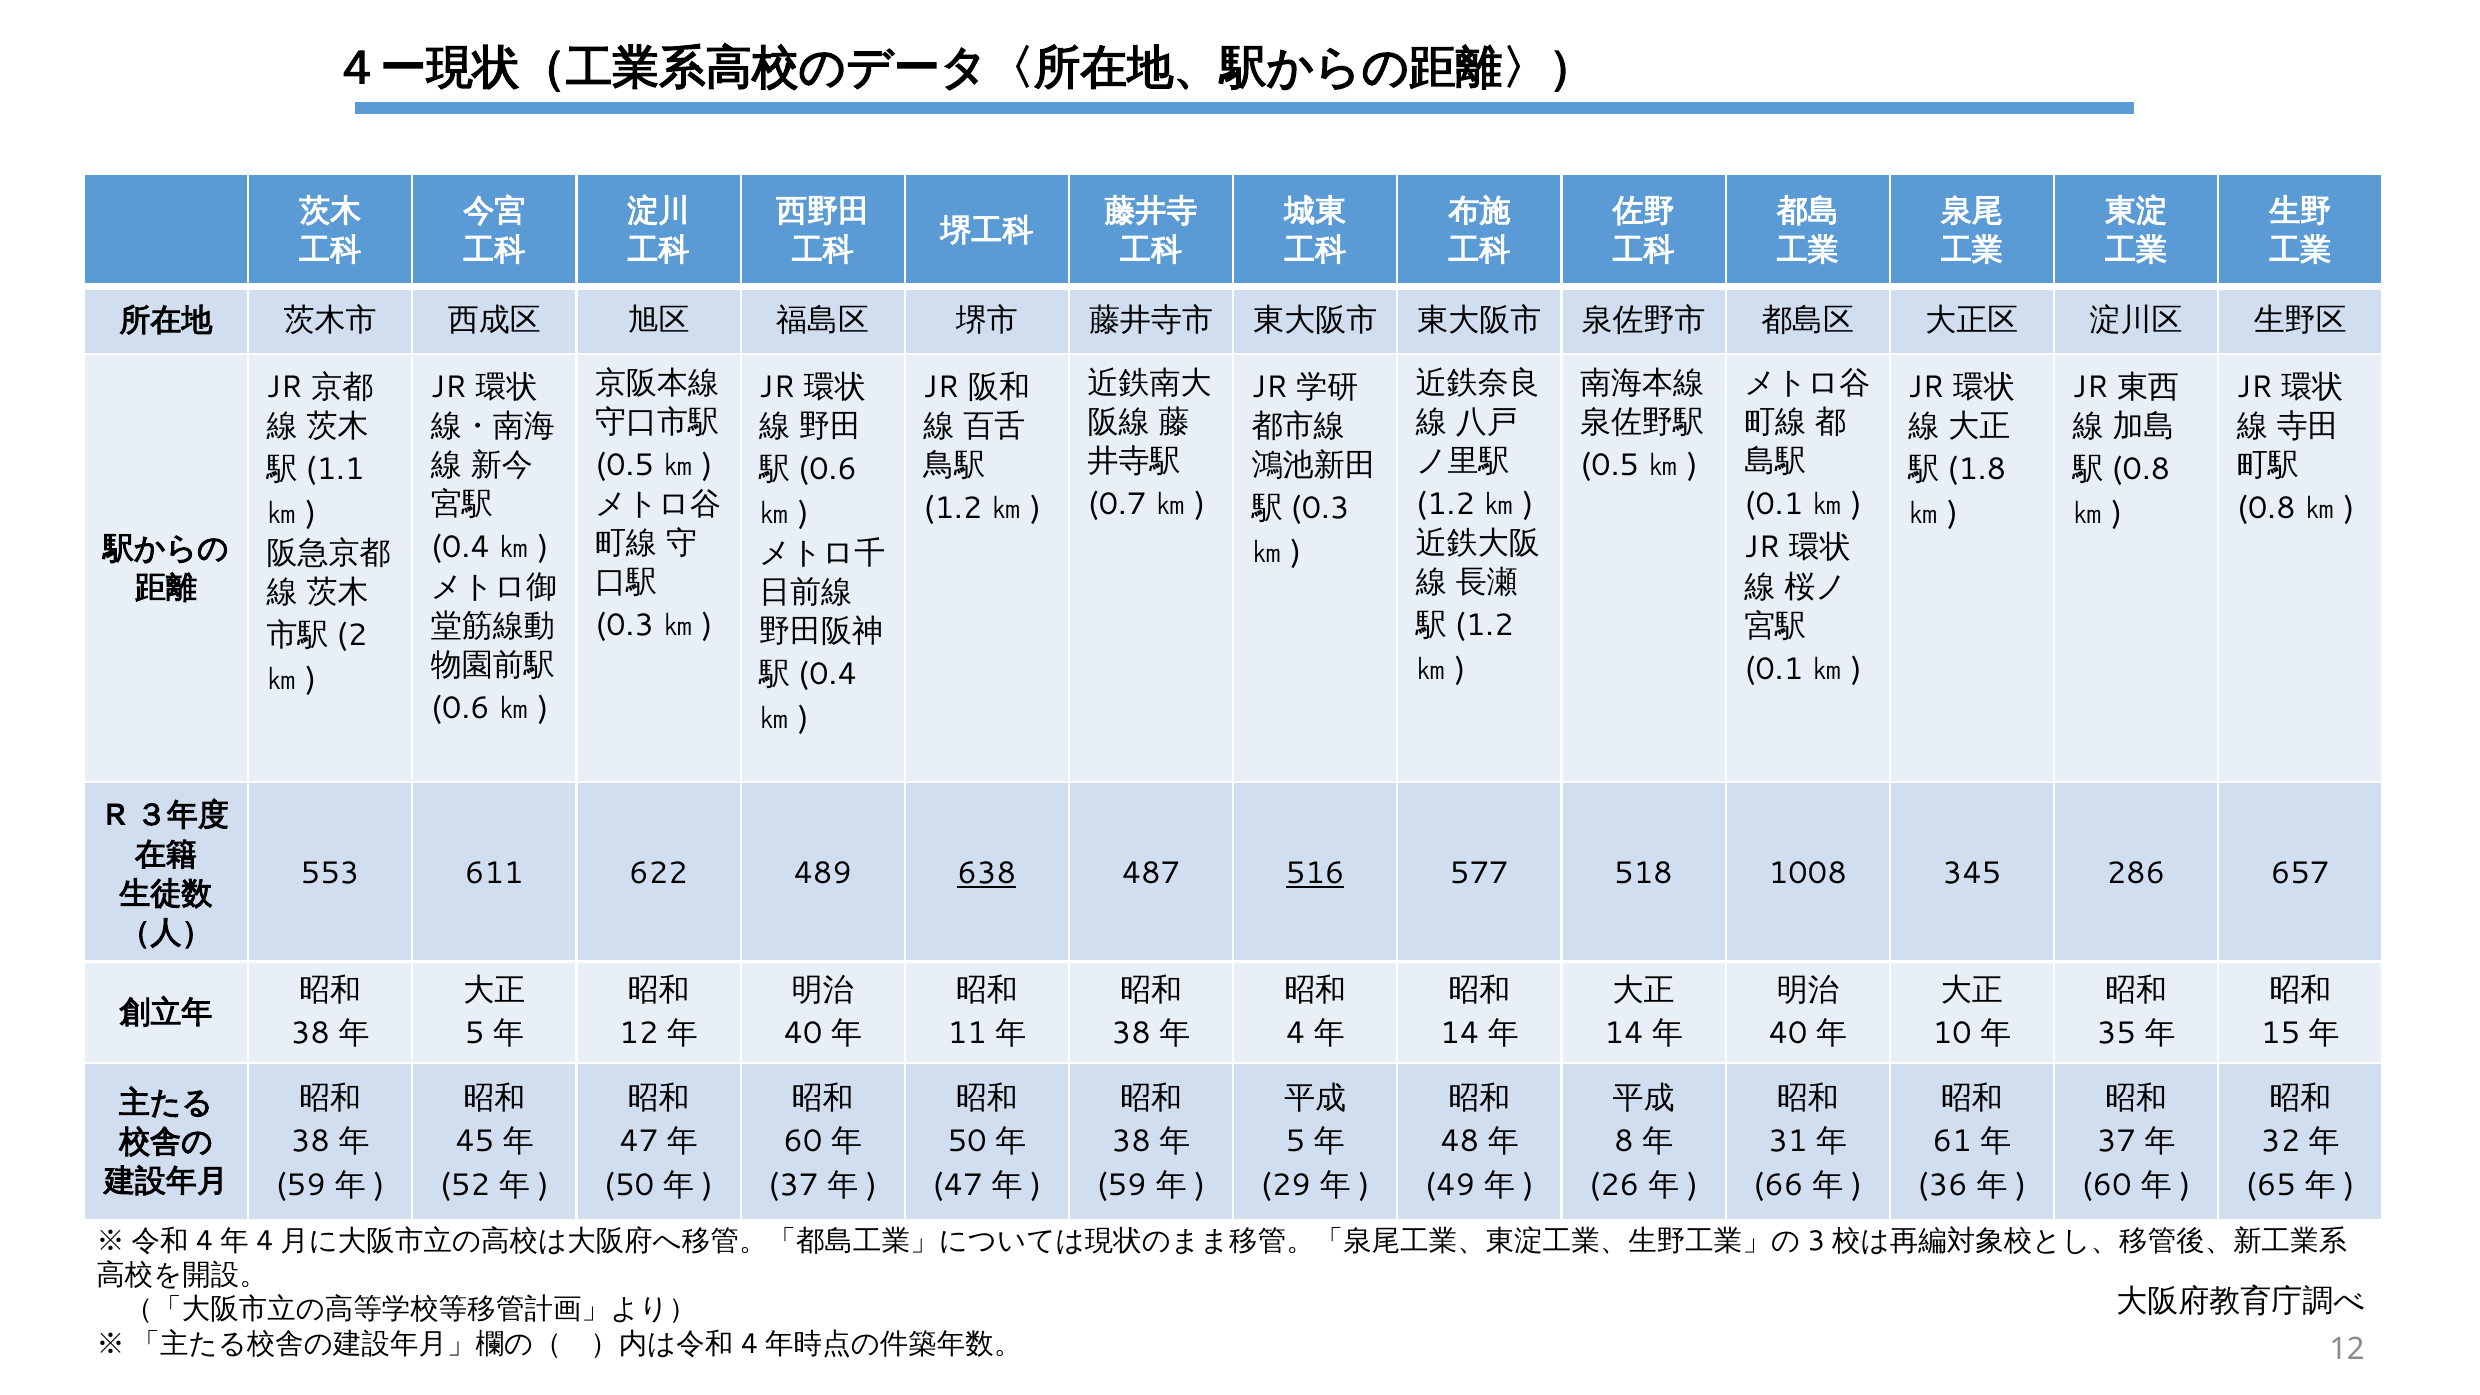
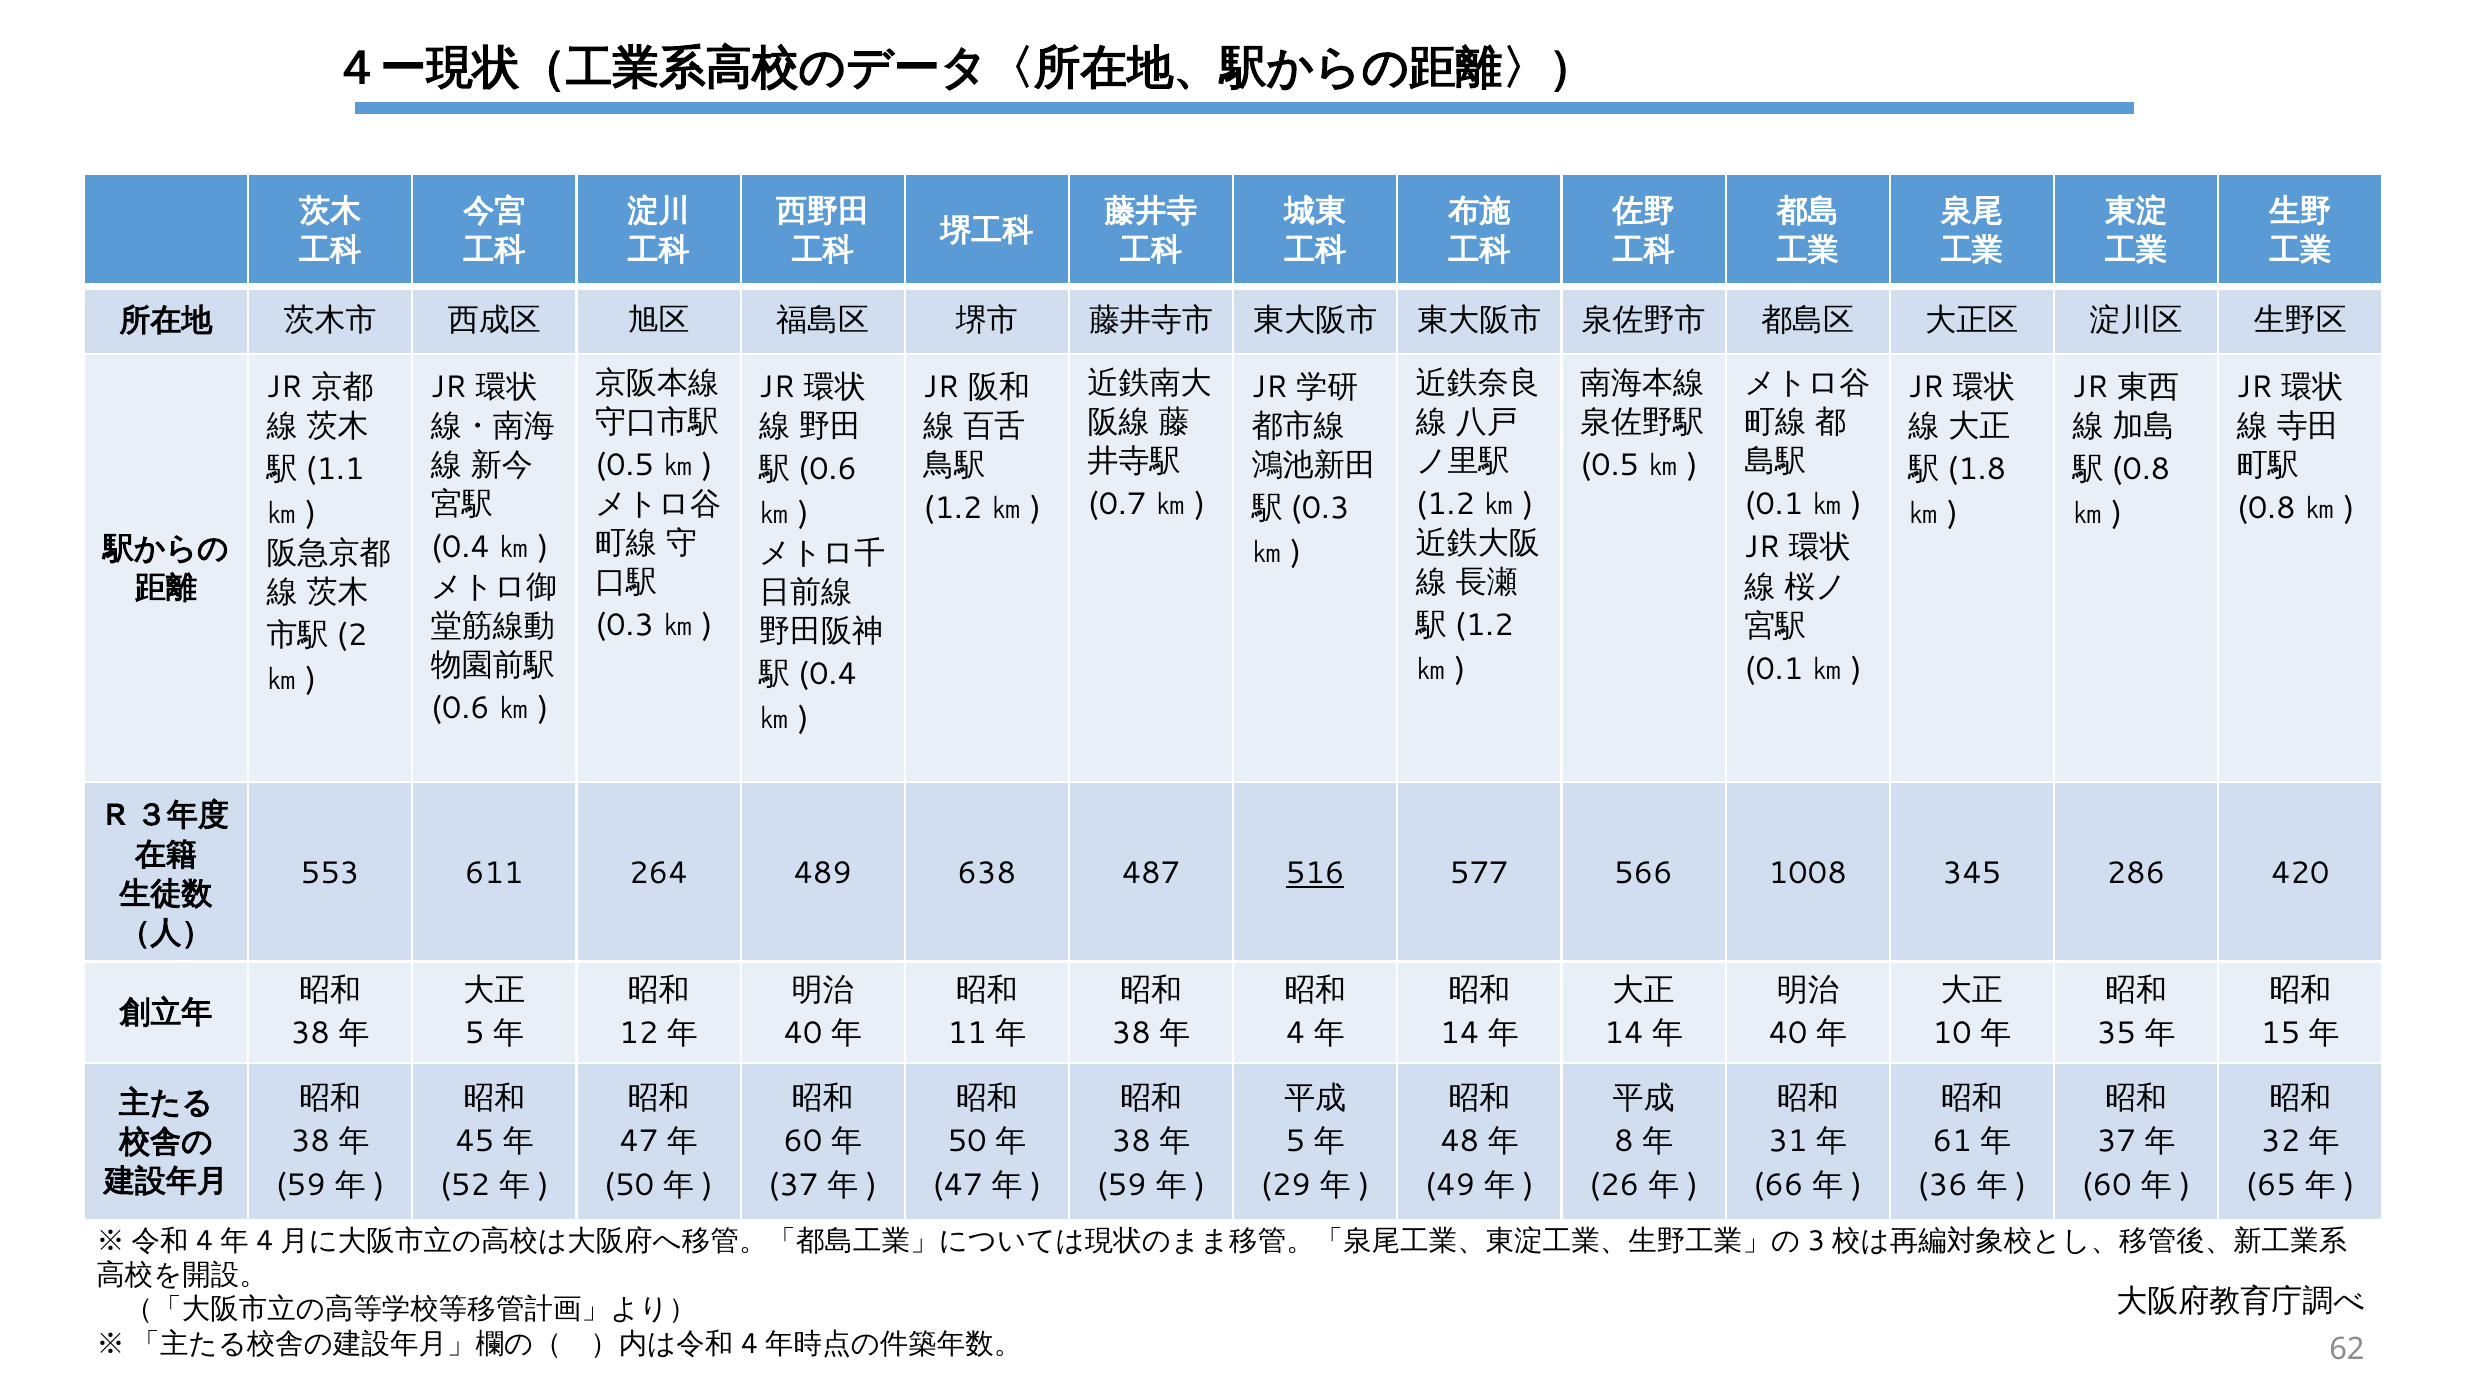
622: 622 -> 264 (658, 873)
638 underline: present -> none (987, 873)
518: 518 -> 566 (1644, 873)
657: 657 -> 420 (2300, 873)
12: 12 -> 62 (2347, 1349)
